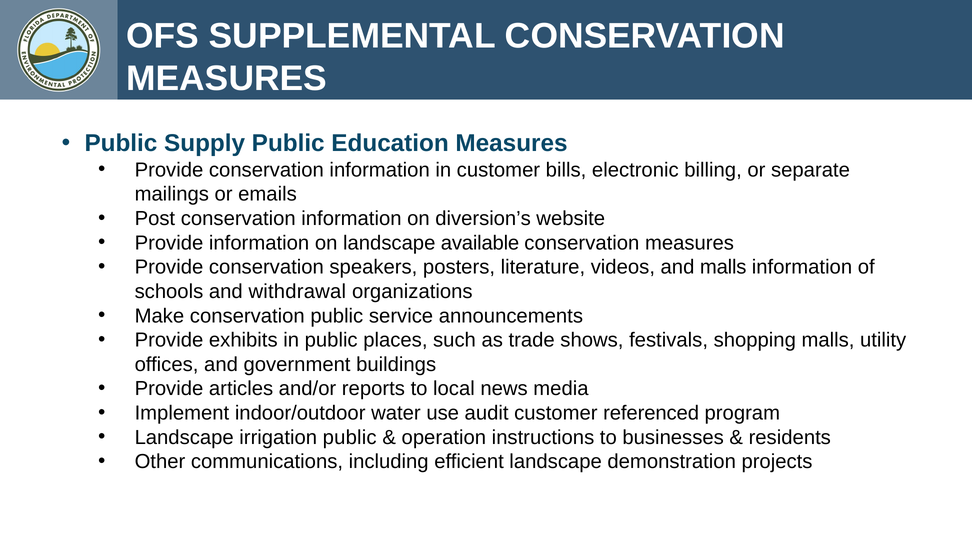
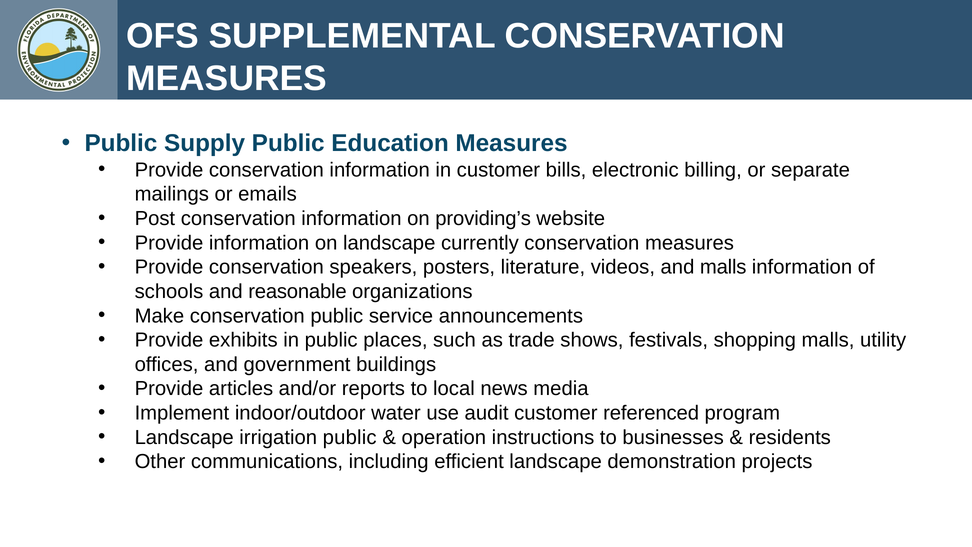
diversion’s: diversion’s -> providing’s (483, 218)
available: available -> currently (480, 243)
withdrawal: withdrawal -> reasonable (297, 291)
